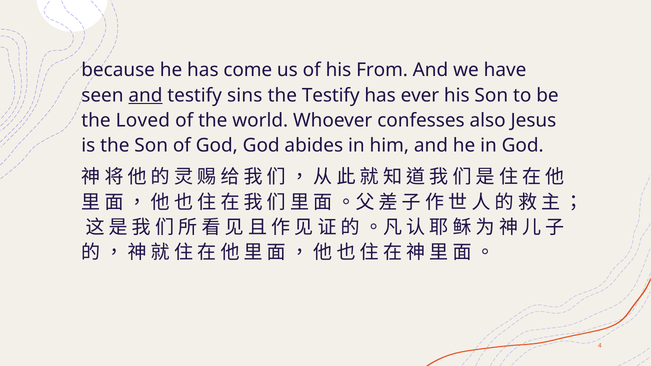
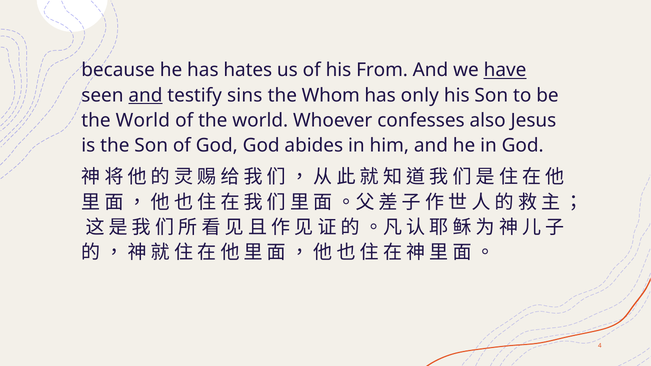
come: come -> hates (248, 70)
have underline: none -> present (505, 70)
the Testify: Testify -> Whom (331, 95)
ever: ever -> only (420, 95)
Loved: Loved -> World (143, 120)
